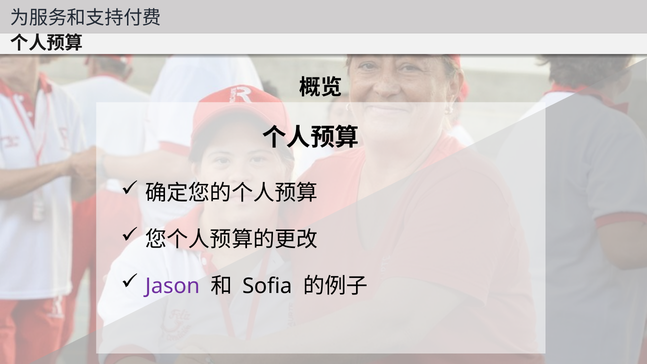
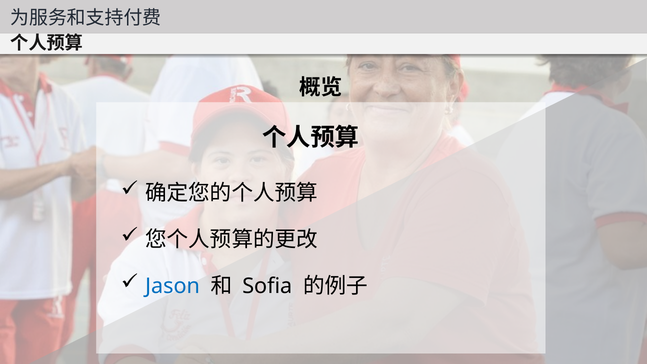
Jason colour: purple -> blue (173, 286)
